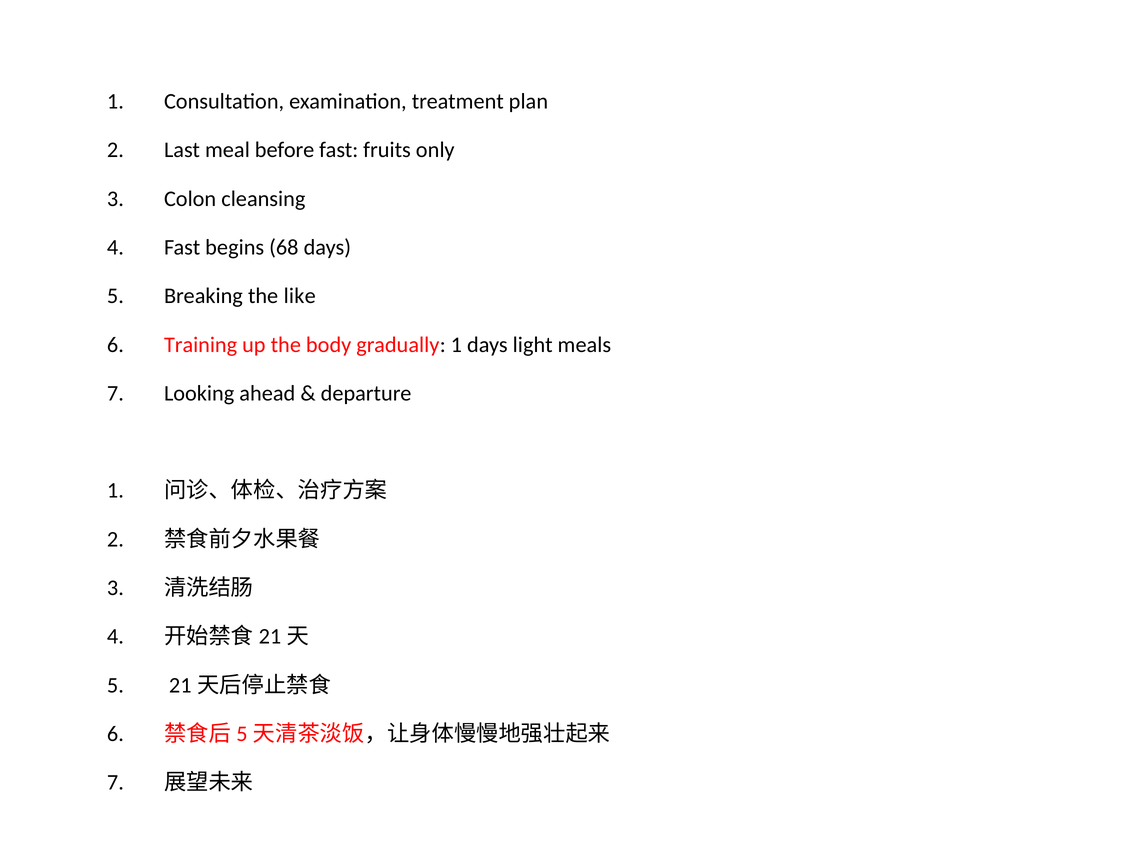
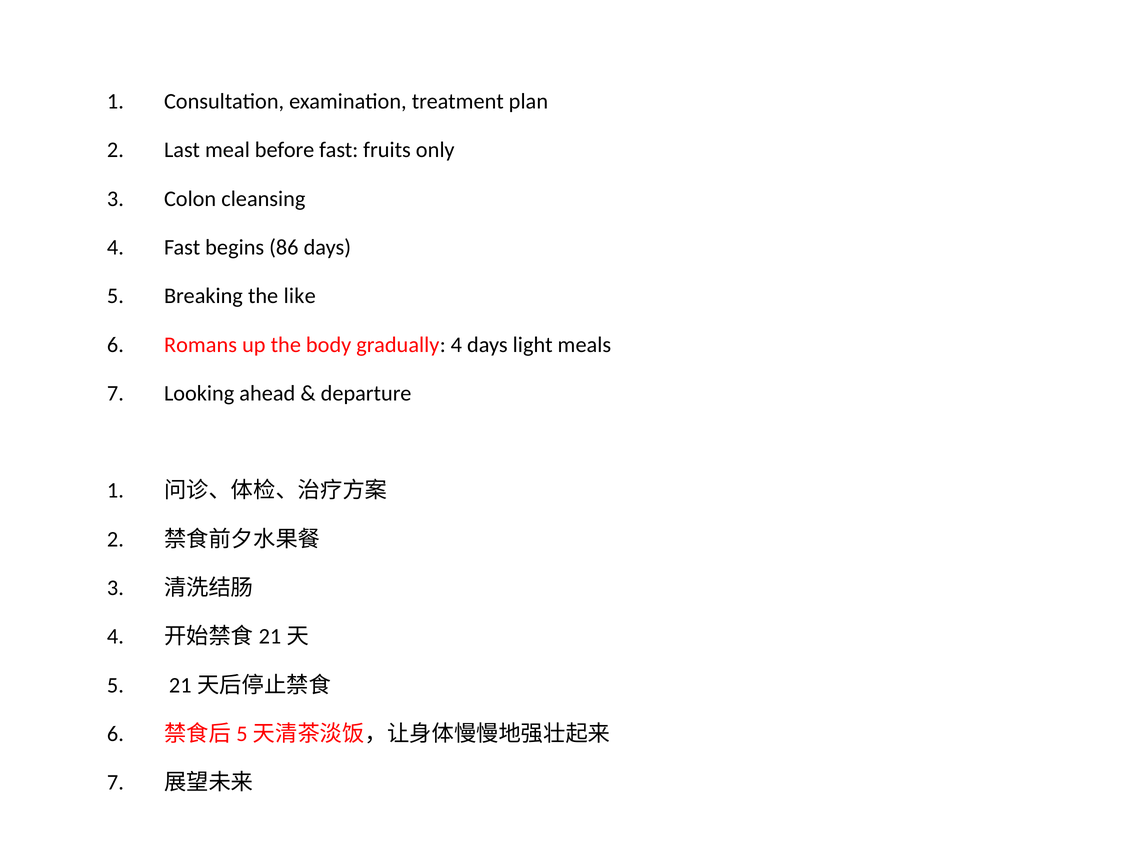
68: 68 -> 86 (284, 248)
Training: Training -> Romans (201, 345)
gradually 1: 1 -> 4 (456, 345)
